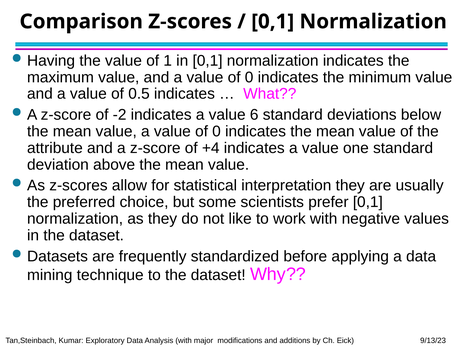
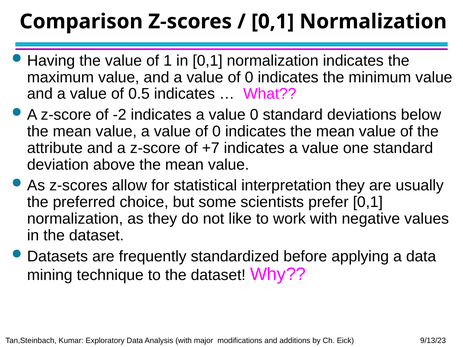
value 6: 6 -> 0 (254, 115)
+4: +4 -> +7 (211, 148)
